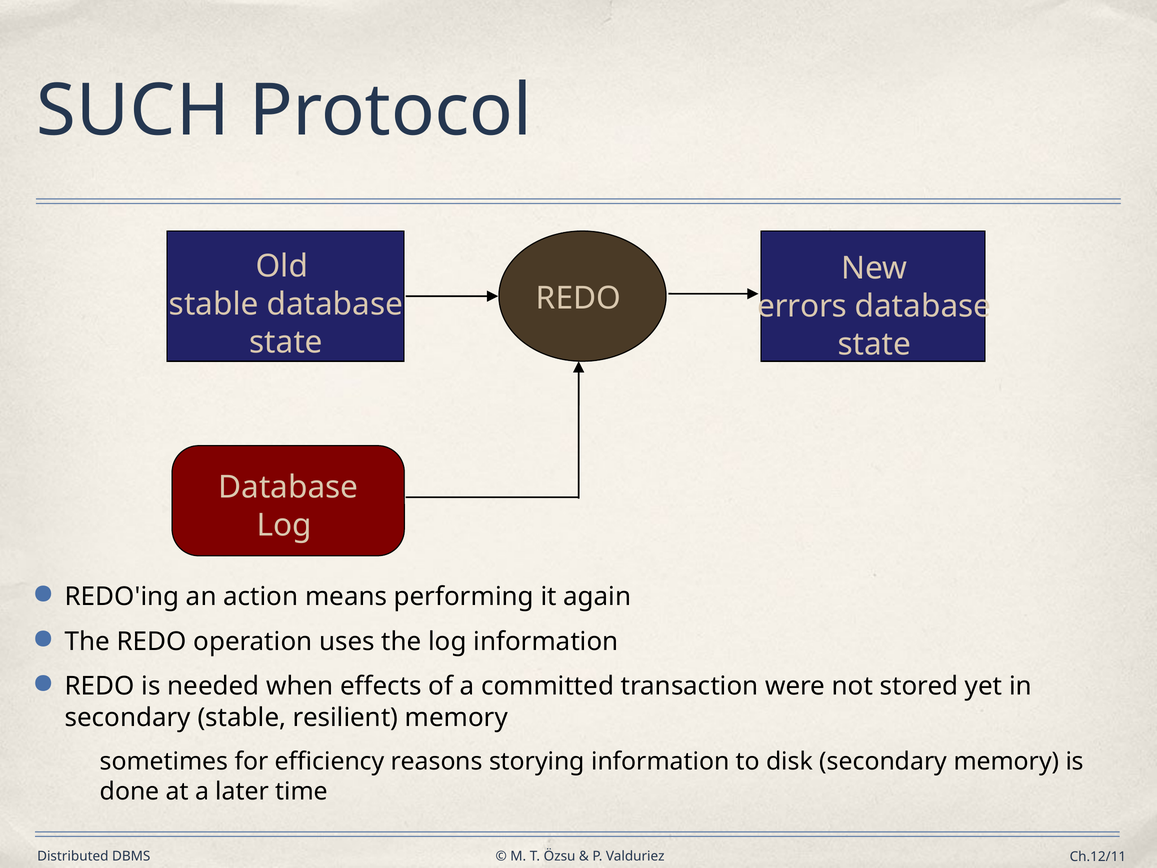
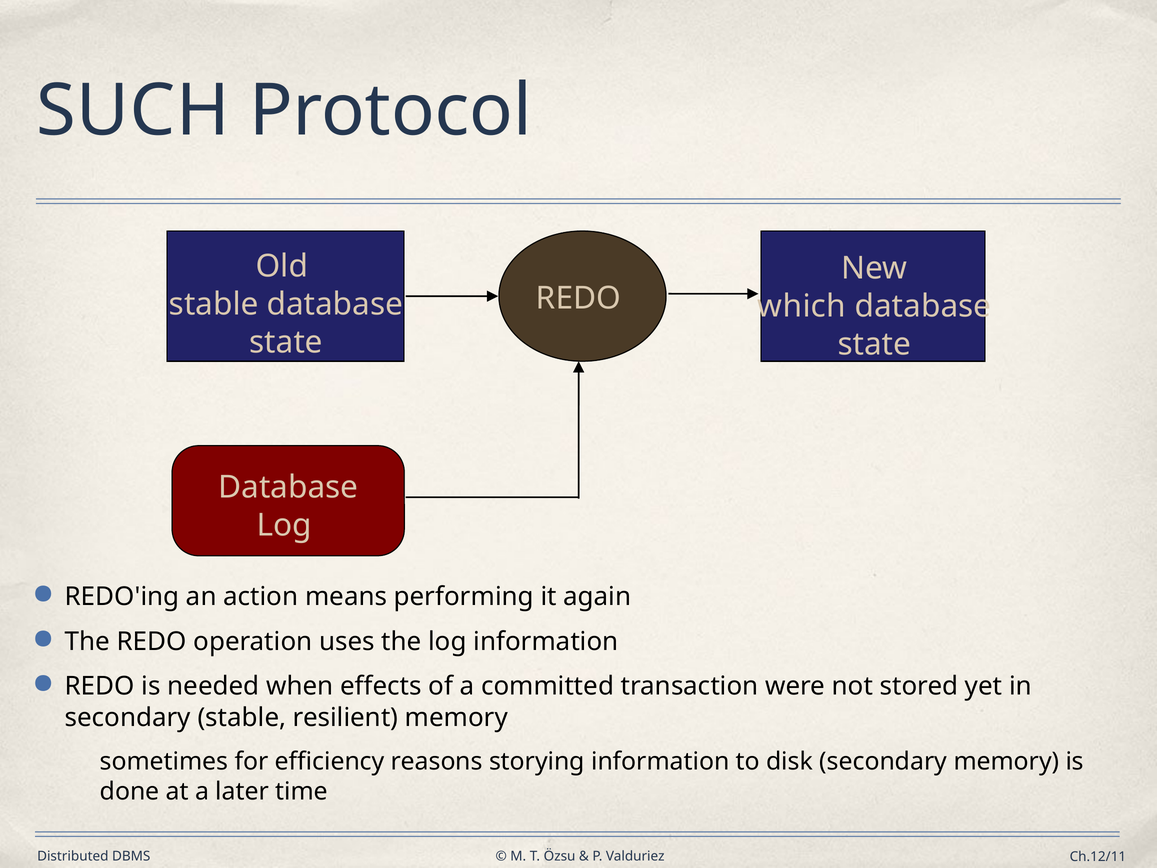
errors: errors -> which (802, 306)
